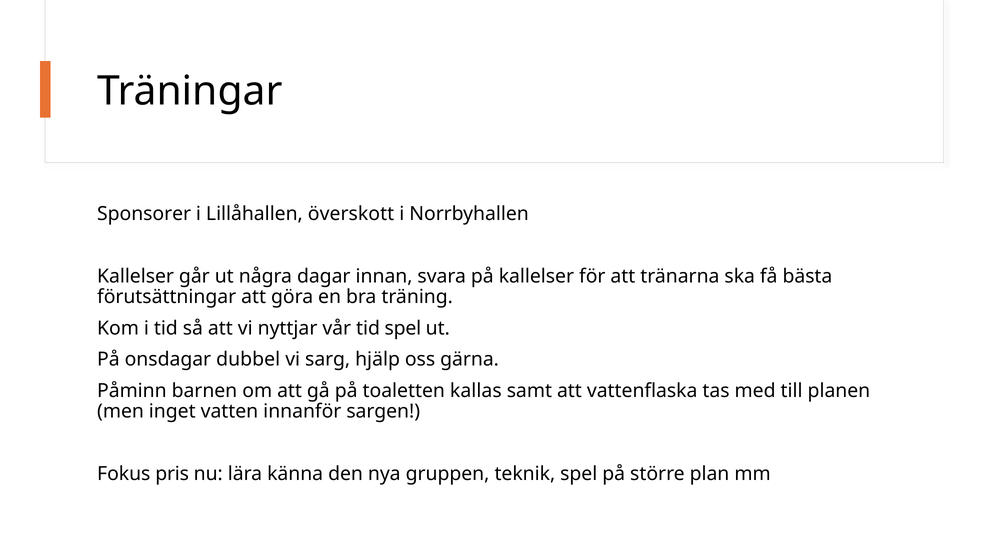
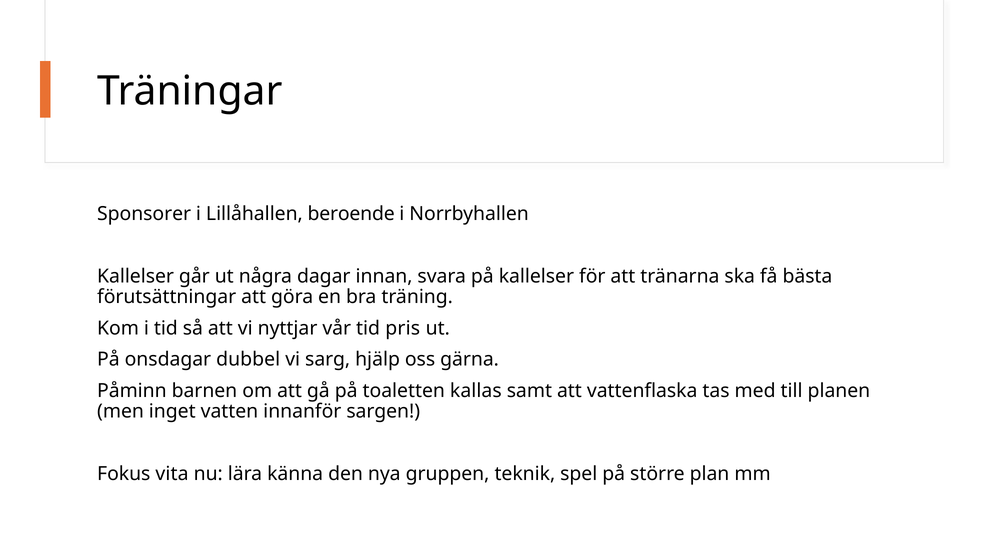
överskott: överskott -> beroende (351, 214)
tid spel: spel -> pris (403, 328)
pris: pris -> vita (172, 474)
